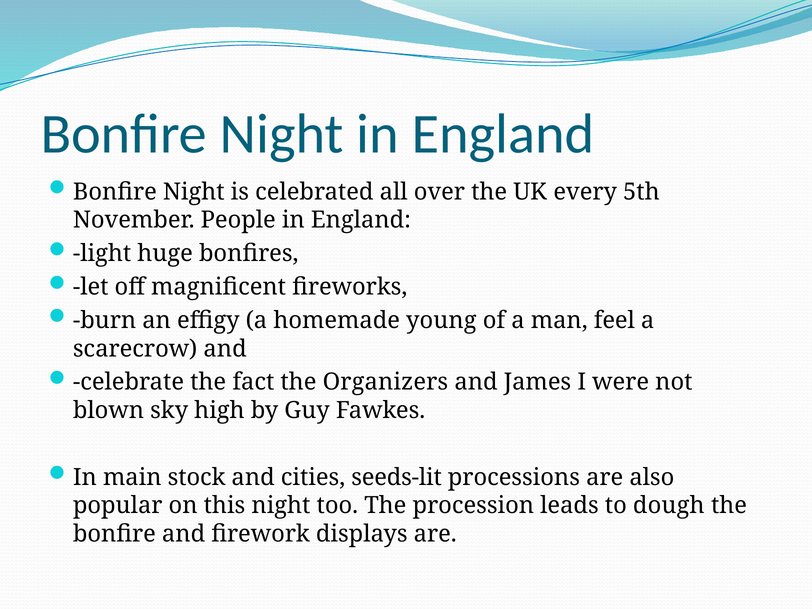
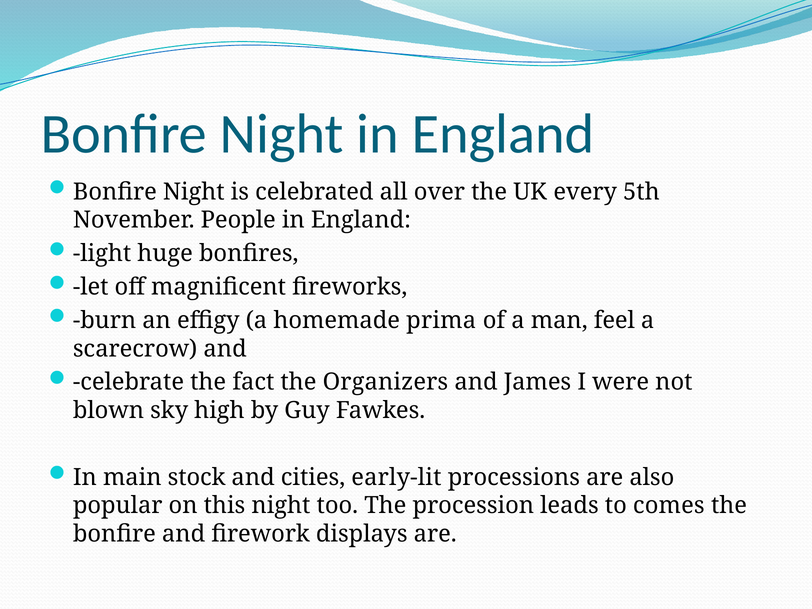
young: young -> prima (441, 320)
seeds-lit: seeds-lit -> early-lit (396, 477)
dough: dough -> comes (669, 506)
